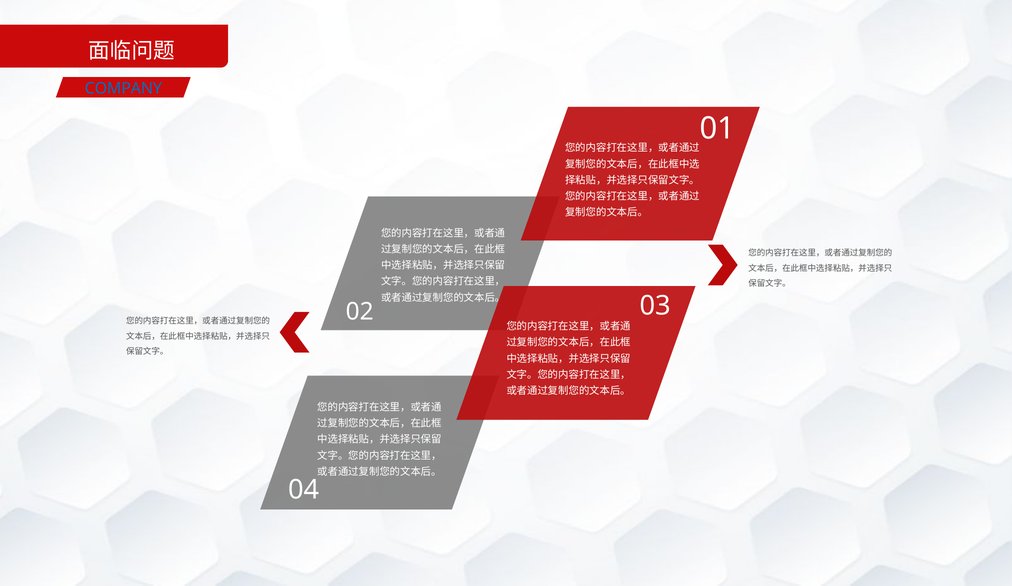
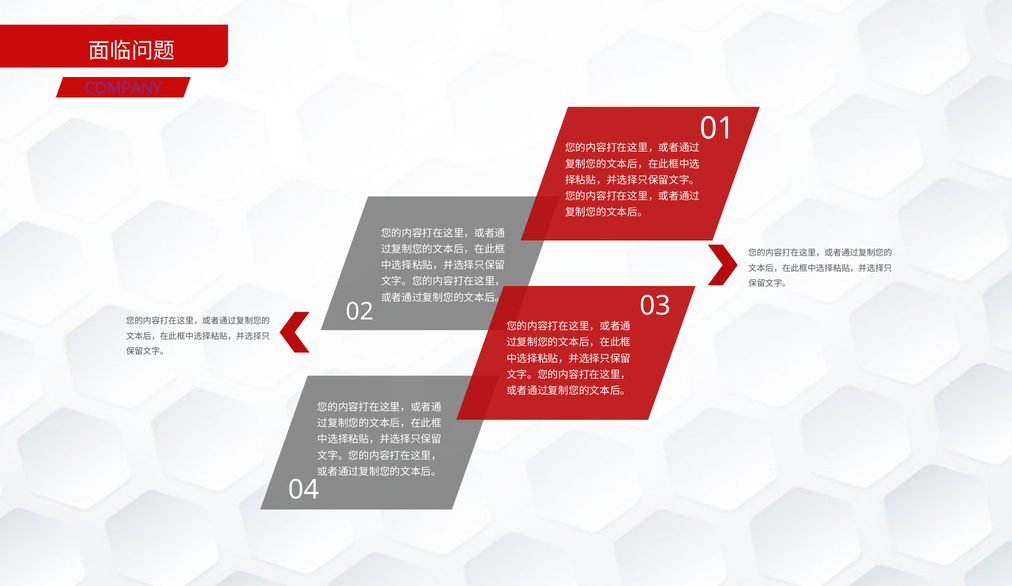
COMPANY colour: blue -> purple (123, 88)
